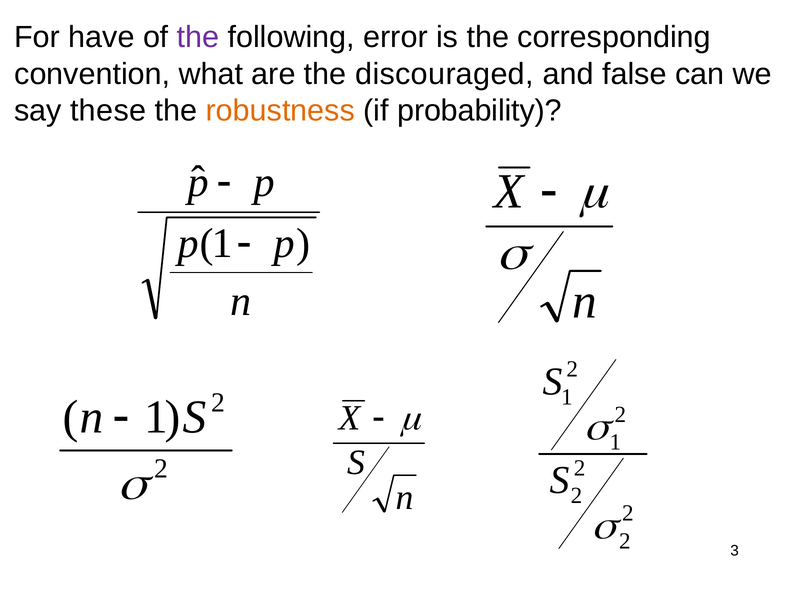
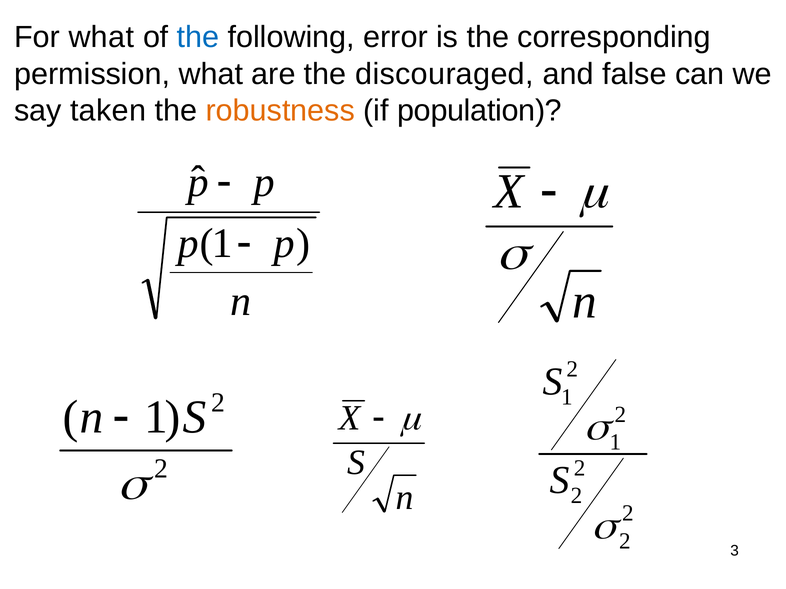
For have: have -> what (101, 37)
the colour: purple -> blue (198, 37)
convention: convention -> permission (92, 74)
these: these -> taken (108, 111)
probability: probability -> population (480, 111)
